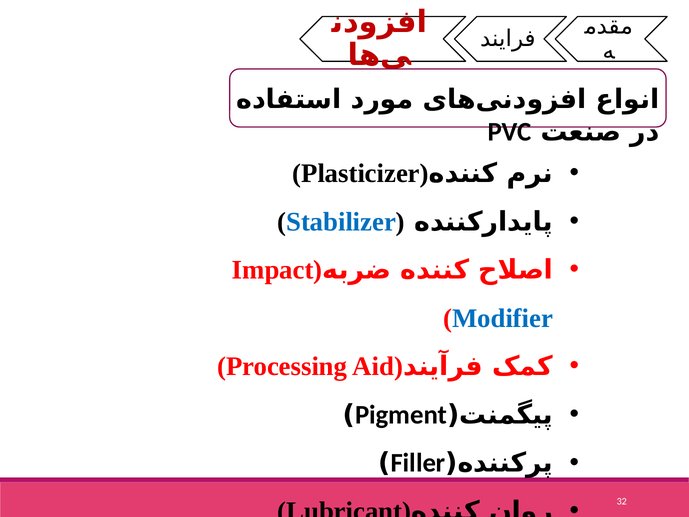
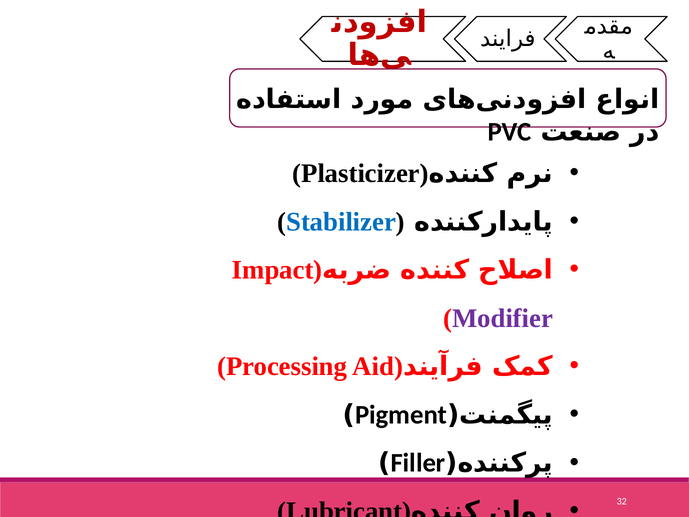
Modifier colour: blue -> purple (503, 318)
